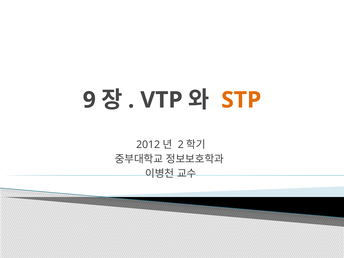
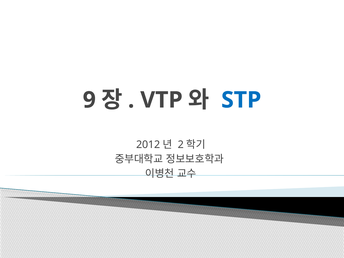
STP colour: orange -> blue (241, 100)
